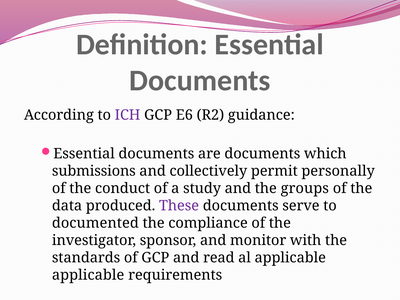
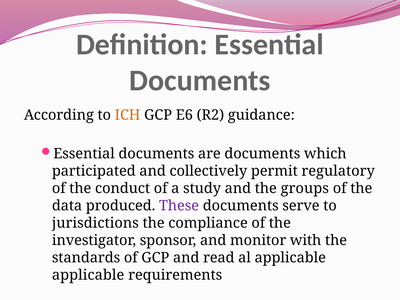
ICH colour: purple -> orange (128, 115)
submissions: submissions -> participated (94, 171)
personally: personally -> regulatory (338, 171)
documented: documented -> jurisdictions (95, 223)
